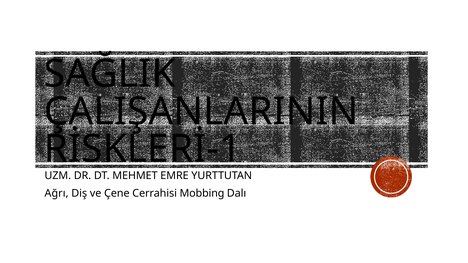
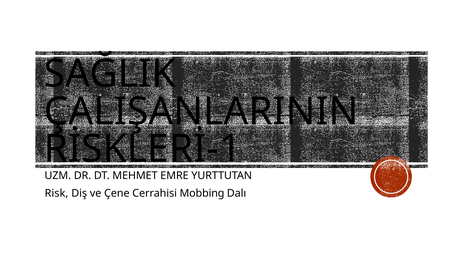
Ağrı: Ağrı -> Risk (57, 193)
